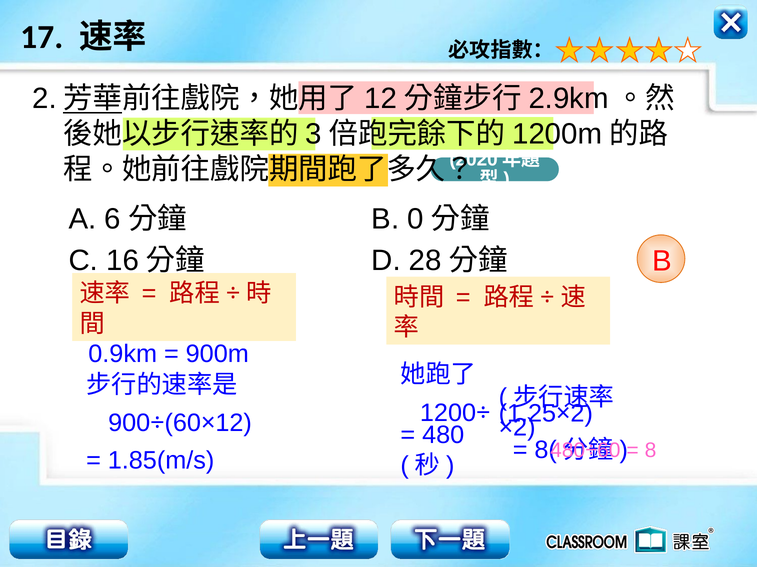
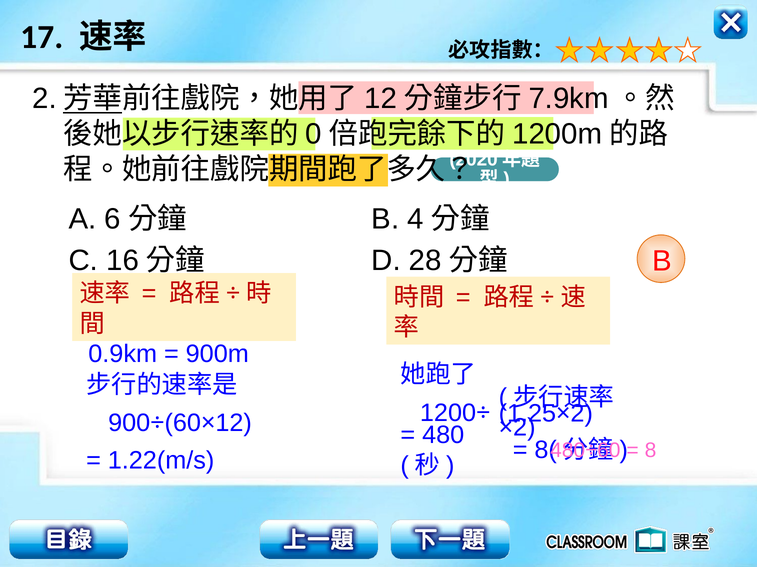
2.9km: 2.9km -> 7.9km (569, 99)
3: 3 -> 0 (314, 134)
0: 0 -> 4 (415, 219)
1.85(m/s: 1.85(m/s -> 1.22(m/s (161, 461)
